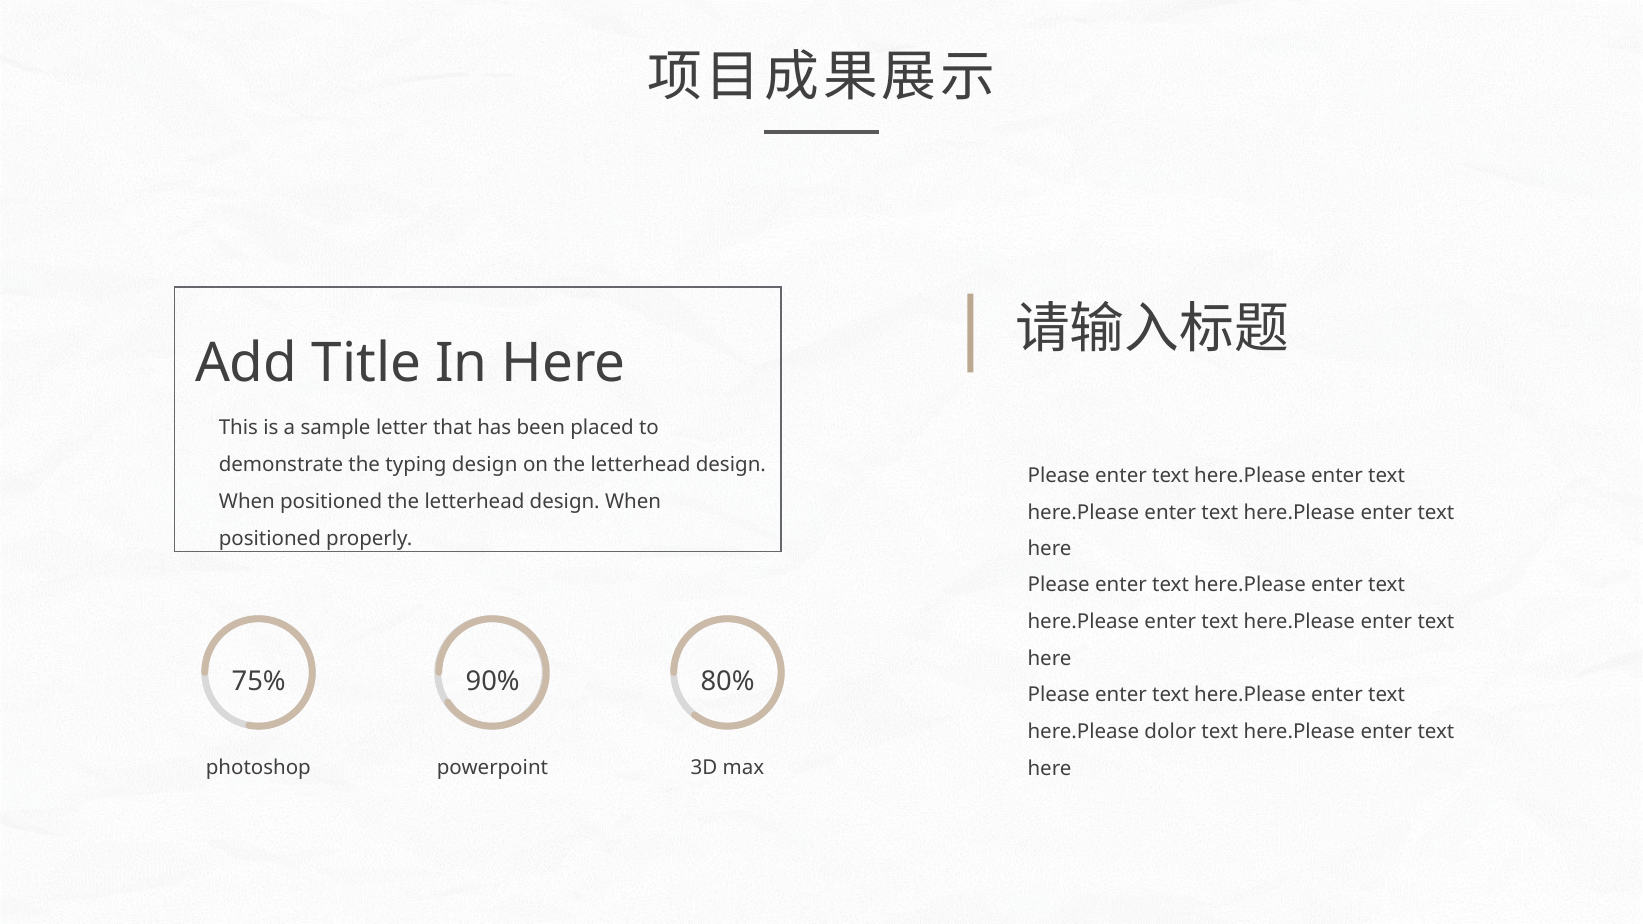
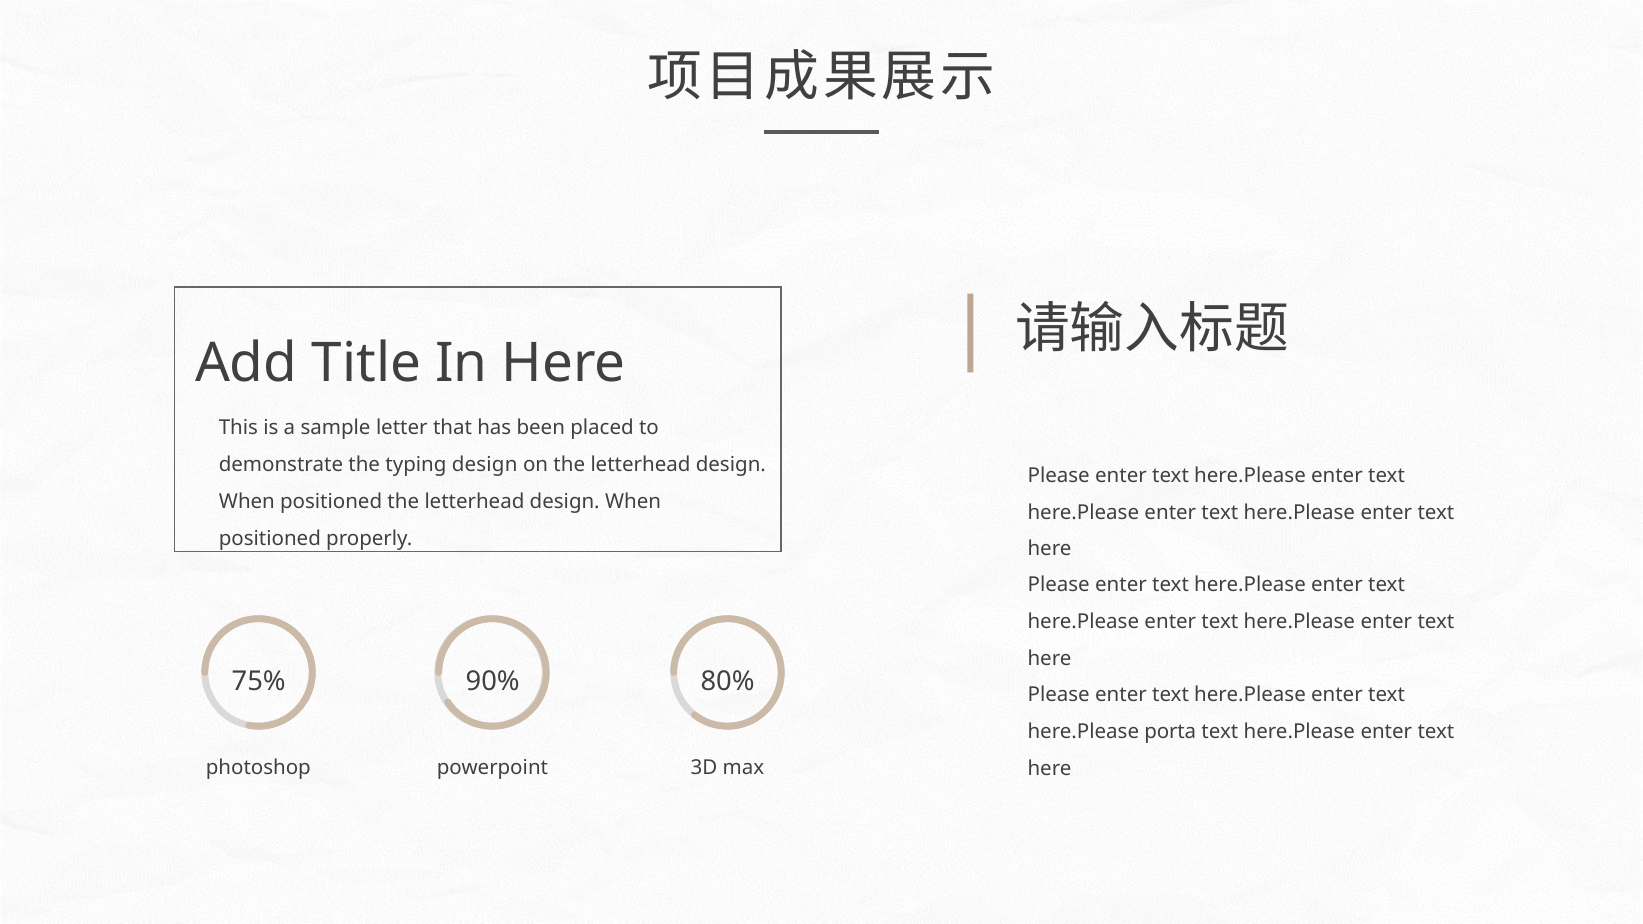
dolor: dolor -> porta (1170, 732)
